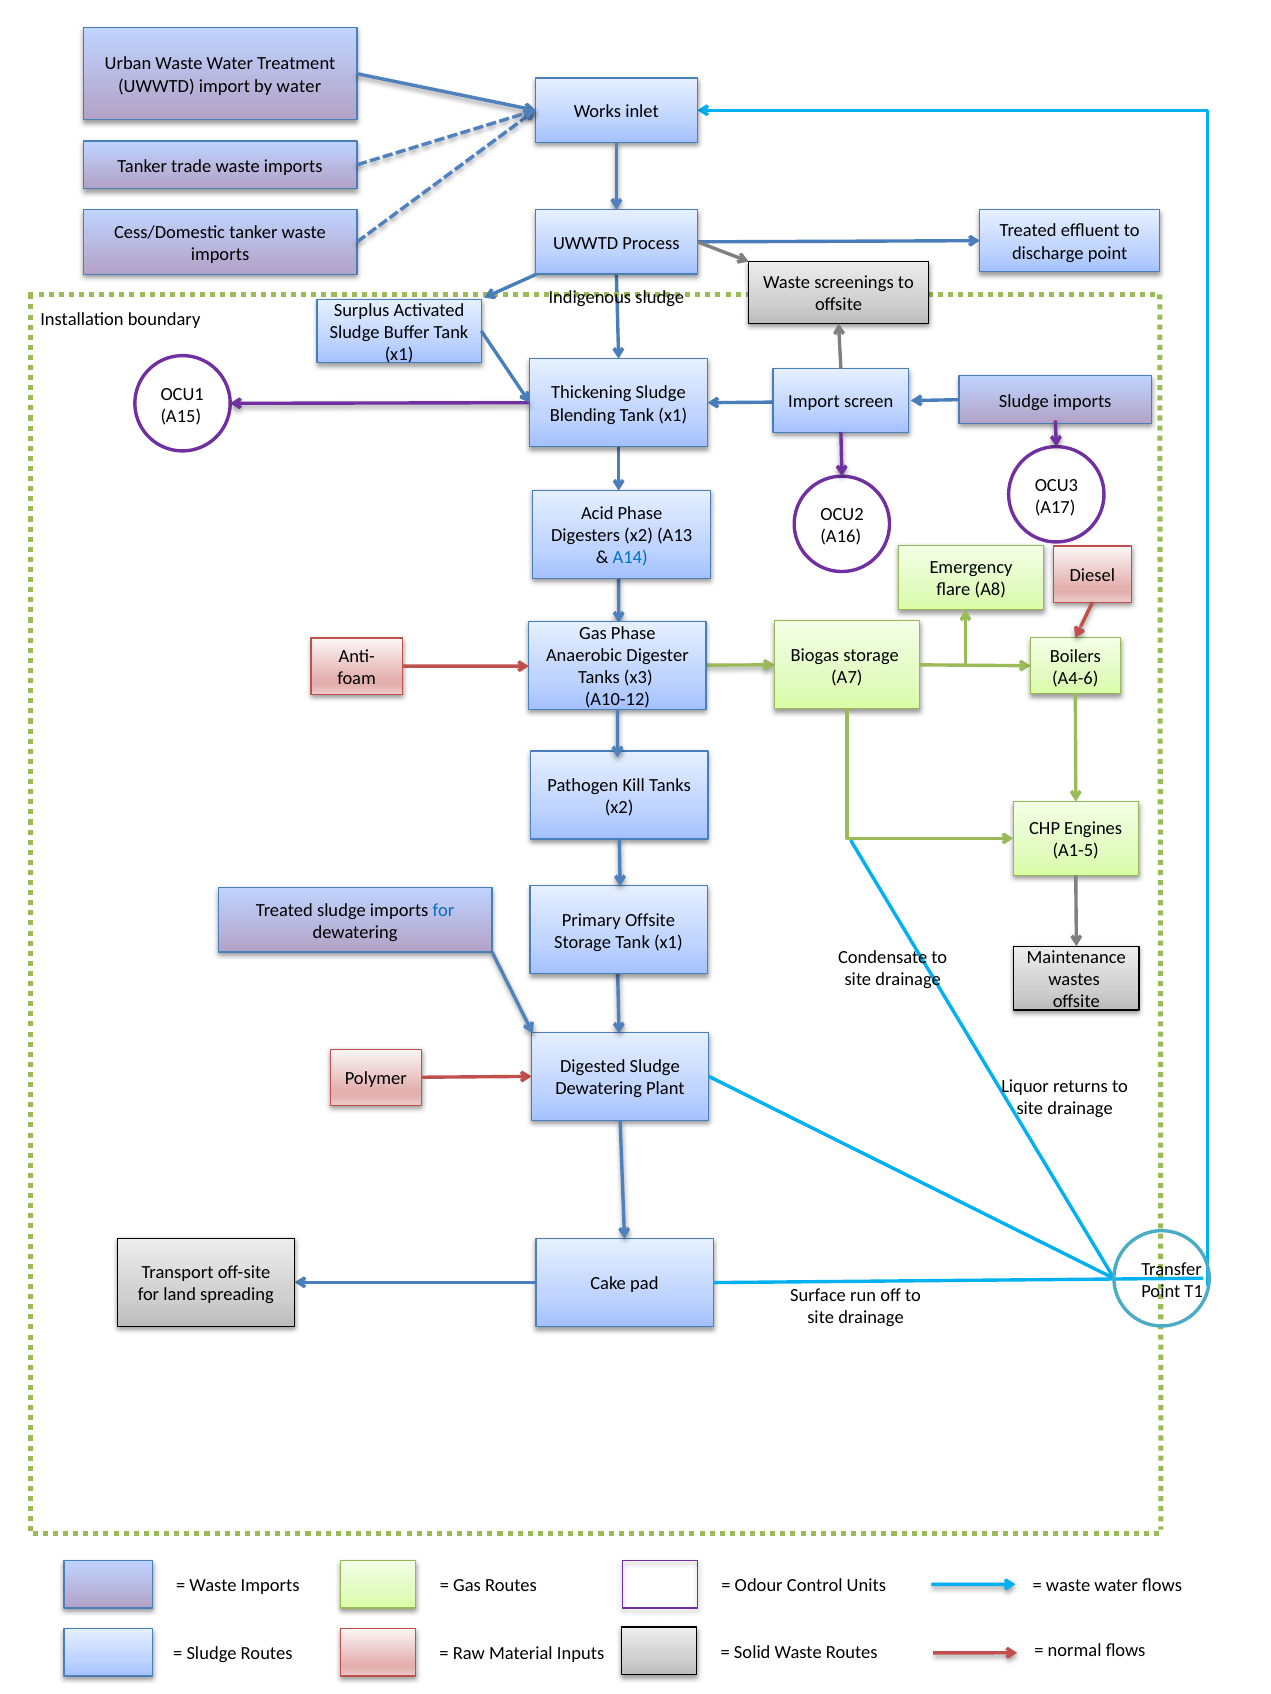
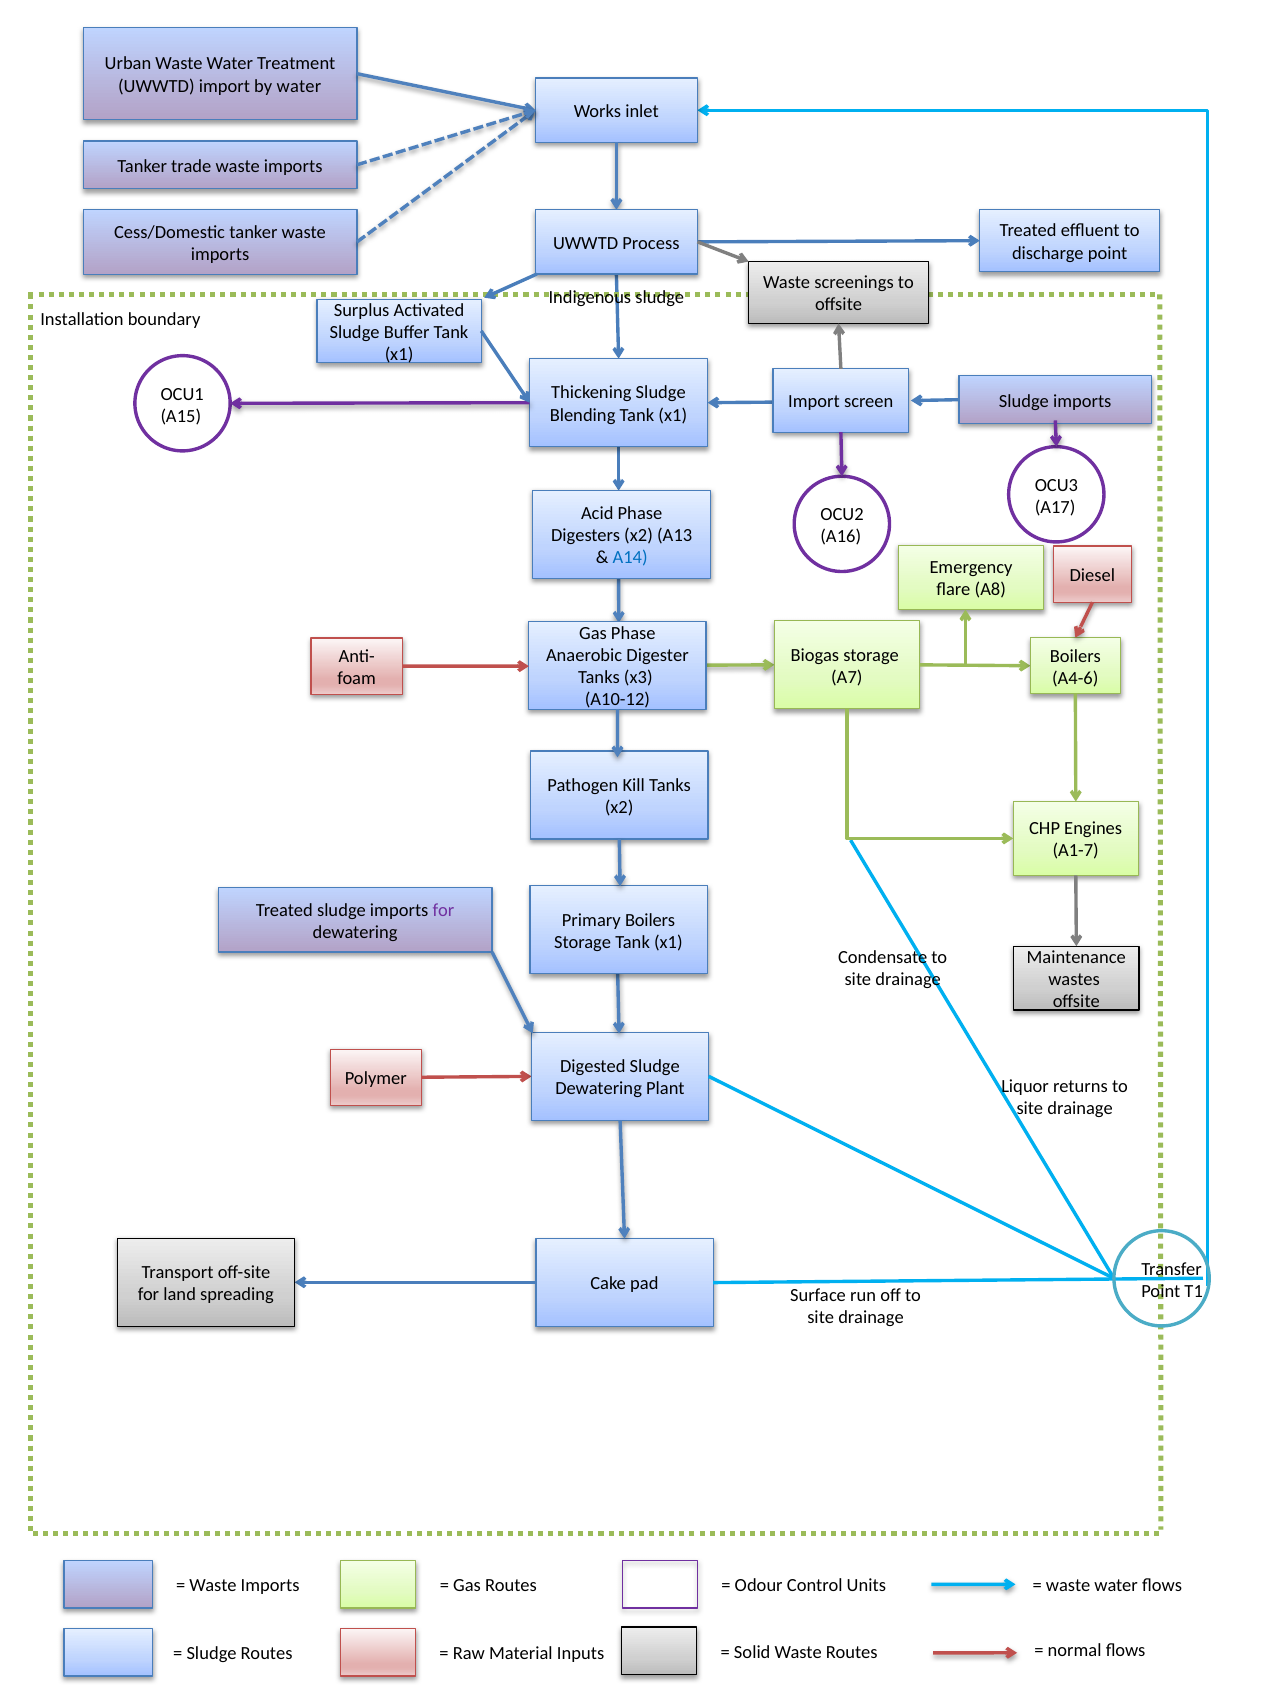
A1-5: A1-5 -> A1-7 (1076, 851)
for colour: blue -> purple (443, 910)
Primary Offsite: Offsite -> Boilers (650, 920)
